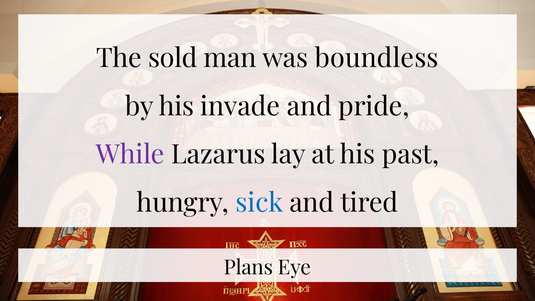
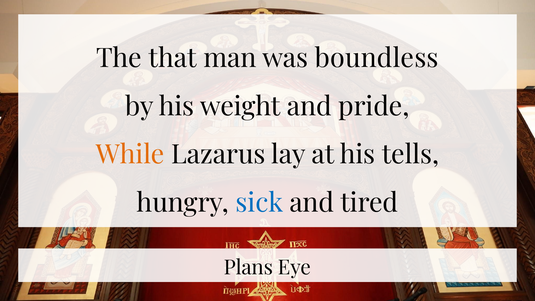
sold: sold -> that (173, 58)
invade: invade -> weight (240, 107)
While colour: purple -> orange (130, 155)
past: past -> tells (410, 155)
